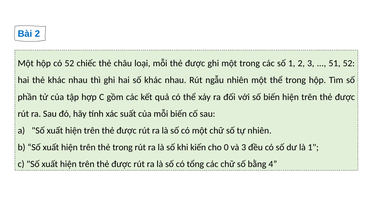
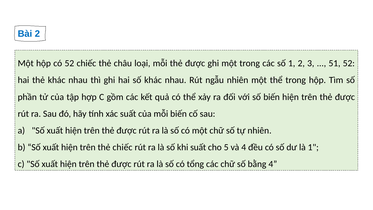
thẻ trong: trong -> chiếc (122, 147)
khi kiến: kiến -> suất (198, 147)
0: 0 -> 5 (226, 147)
và 3: 3 -> 4 (244, 147)
